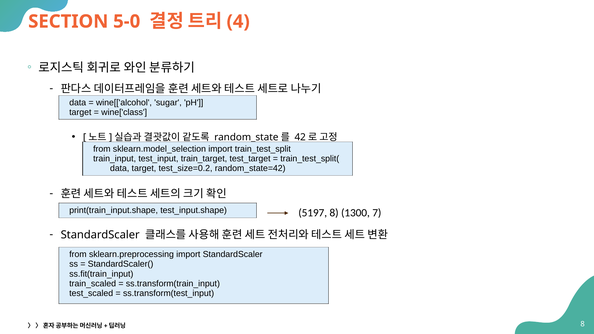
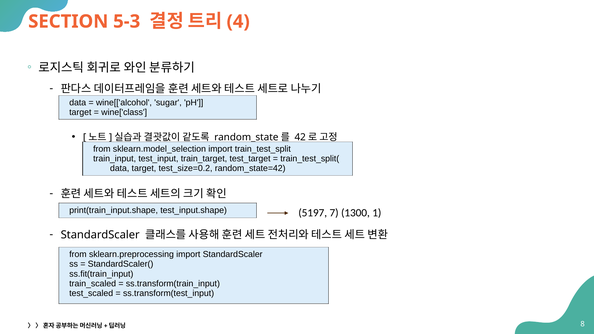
5-0: 5-0 -> 5-3 (127, 21)
5197 8: 8 -> 7 (334, 213)
7: 7 -> 1 (377, 213)
